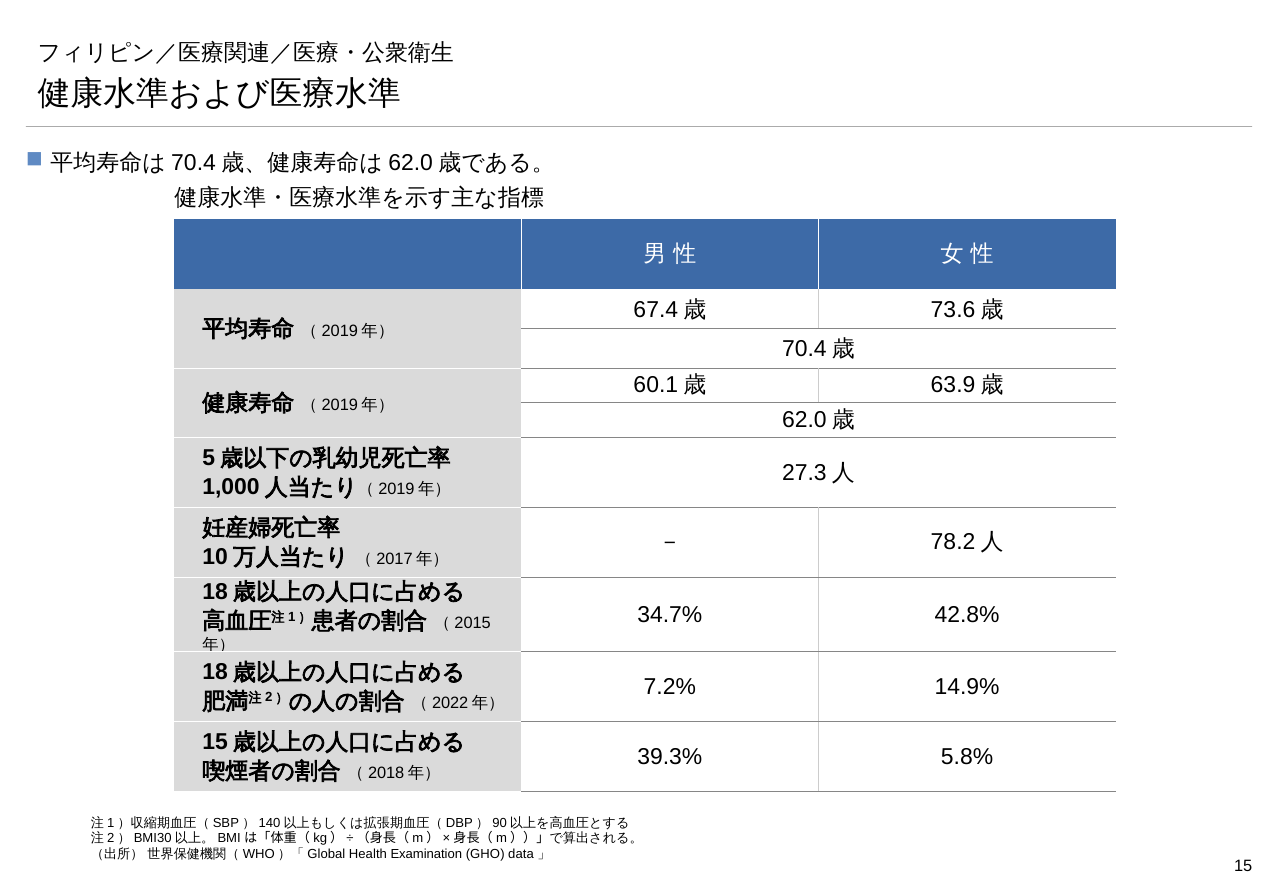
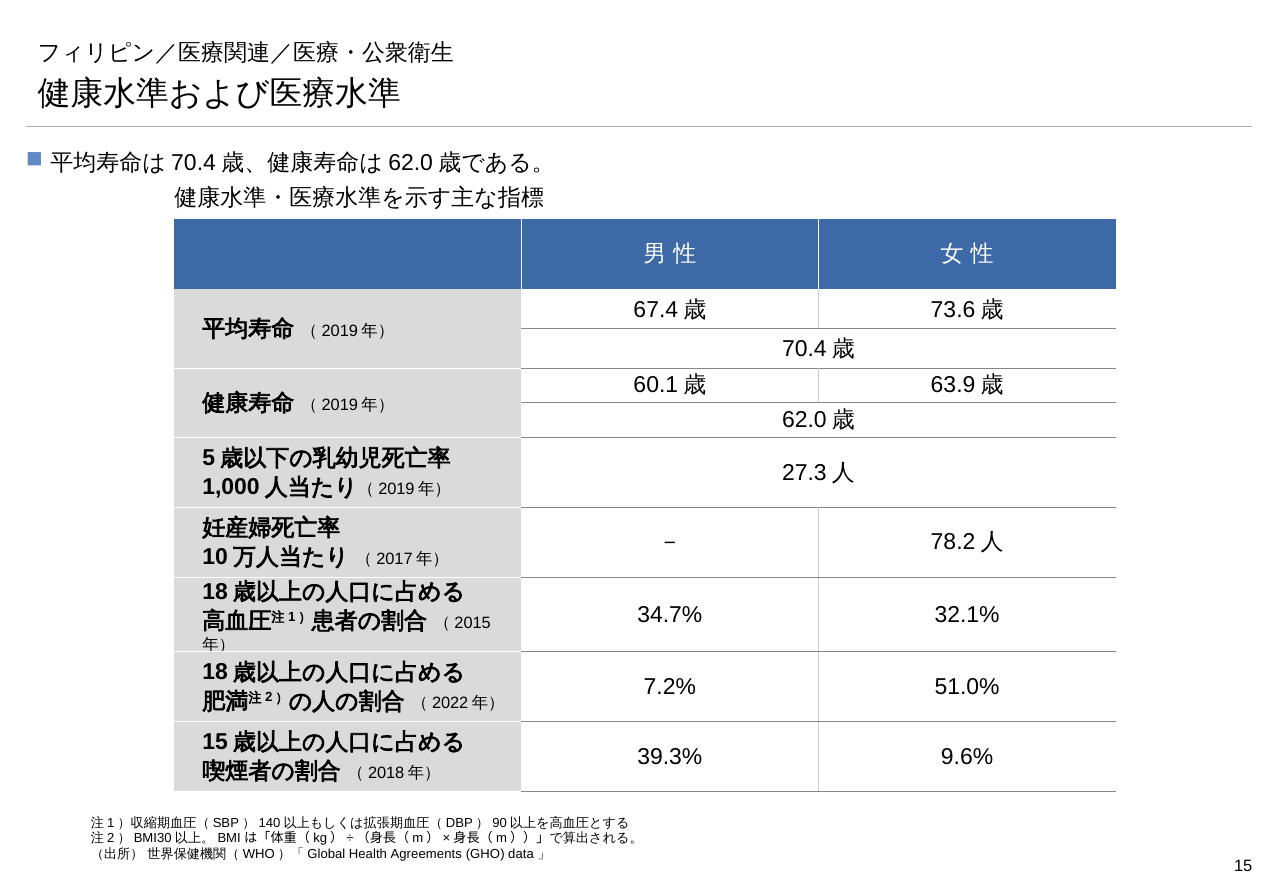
42.8%: 42.8% -> 32.1% (967, 615)
14.9%: 14.9% -> 51.0% (967, 687)
5.8%: 5.8% -> 9.6% (967, 757)
Examination: Examination -> Agreements (426, 854)
